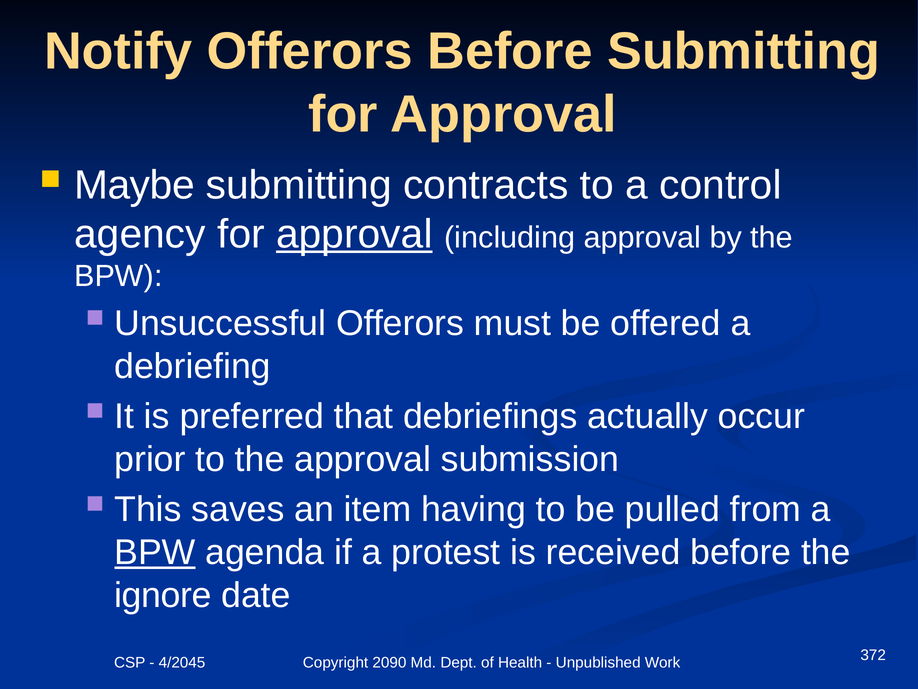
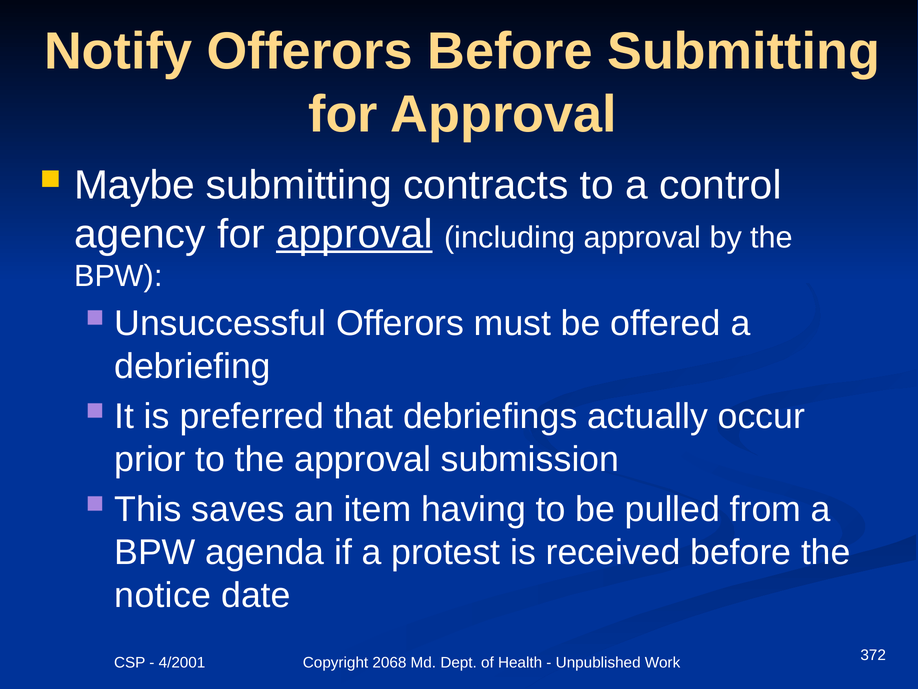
BPW underline: present -> none (155, 552)
ignore: ignore -> notice (163, 595)
4/2045: 4/2045 -> 4/2001 (182, 662)
2090: 2090 -> 2068 (389, 662)
